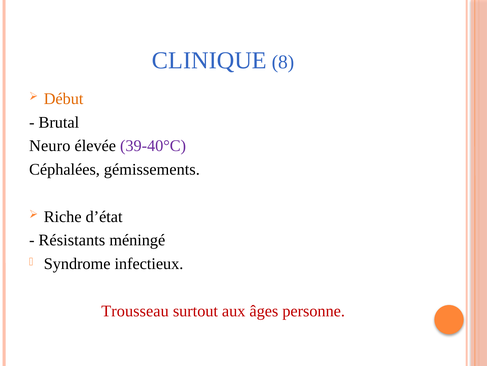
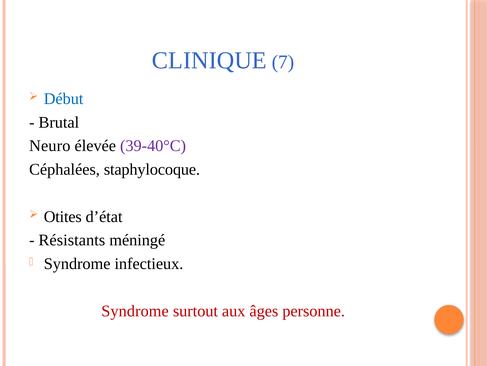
8: 8 -> 7 (283, 62)
Début colour: orange -> blue (64, 99)
gémissements: gémissements -> staphylocoque (152, 169)
Riche: Riche -> Otites (63, 216)
Trousseau: Trousseau -> Syndrome (135, 310)
